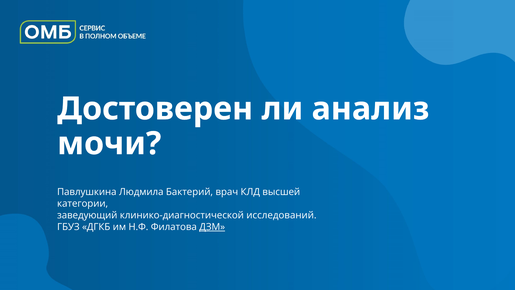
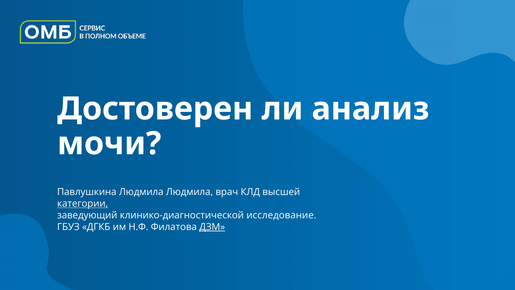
Людмила Бактерий: Бактерий -> Людмила (189, 192)
категории underline: none -> present (83, 203)
исследований: исследований -> исследование (281, 215)
